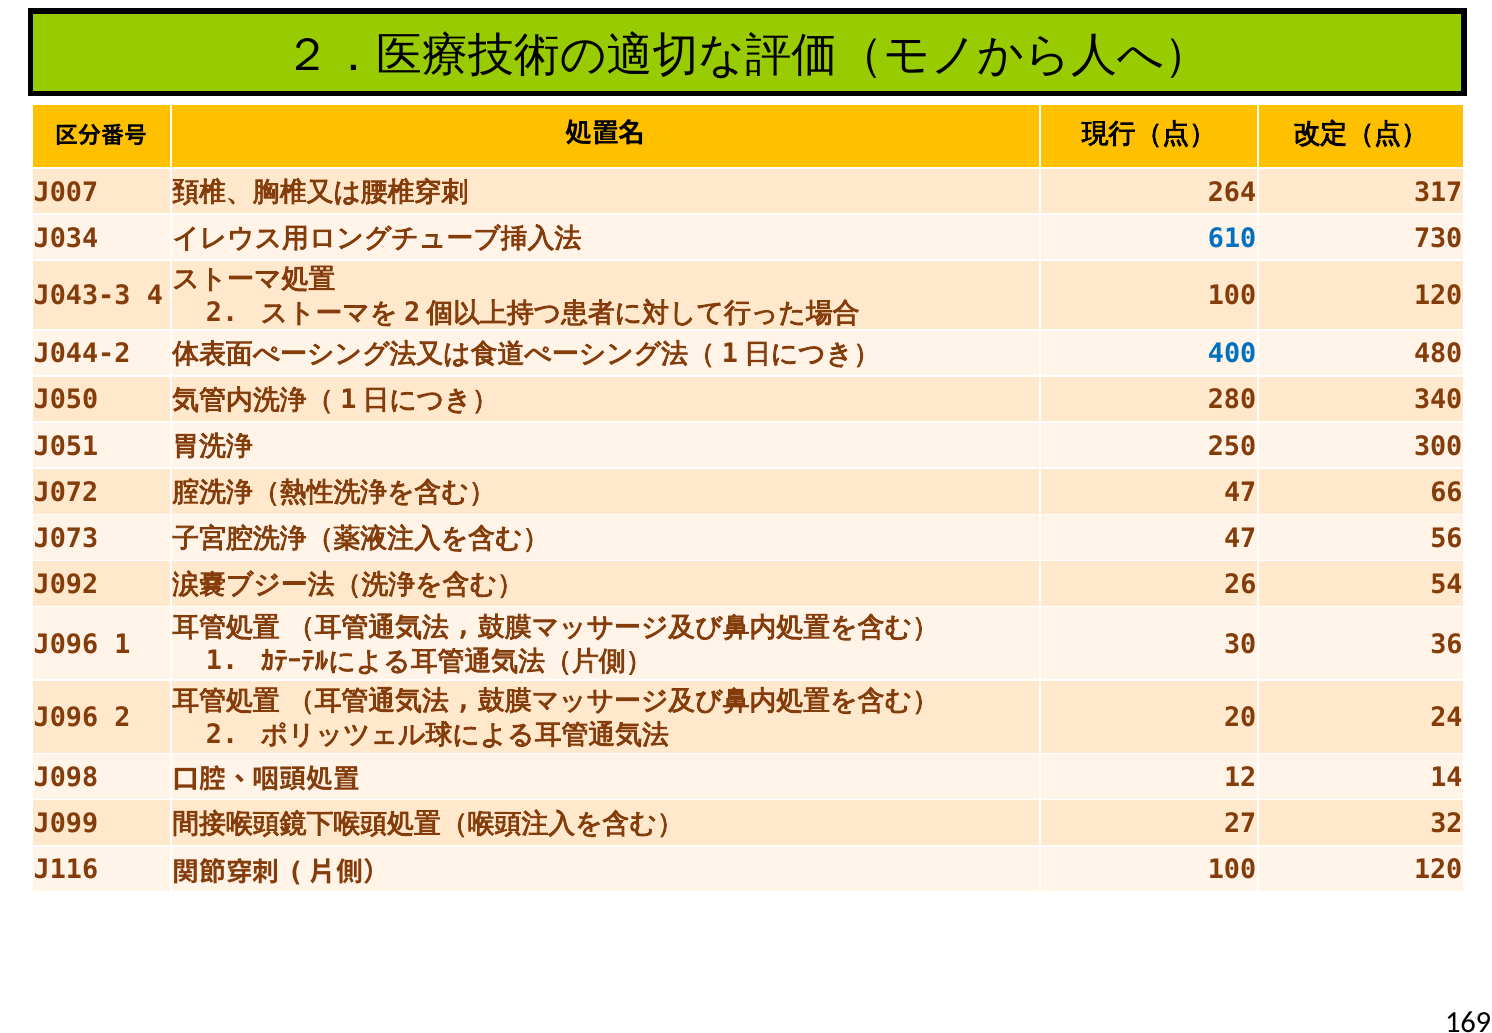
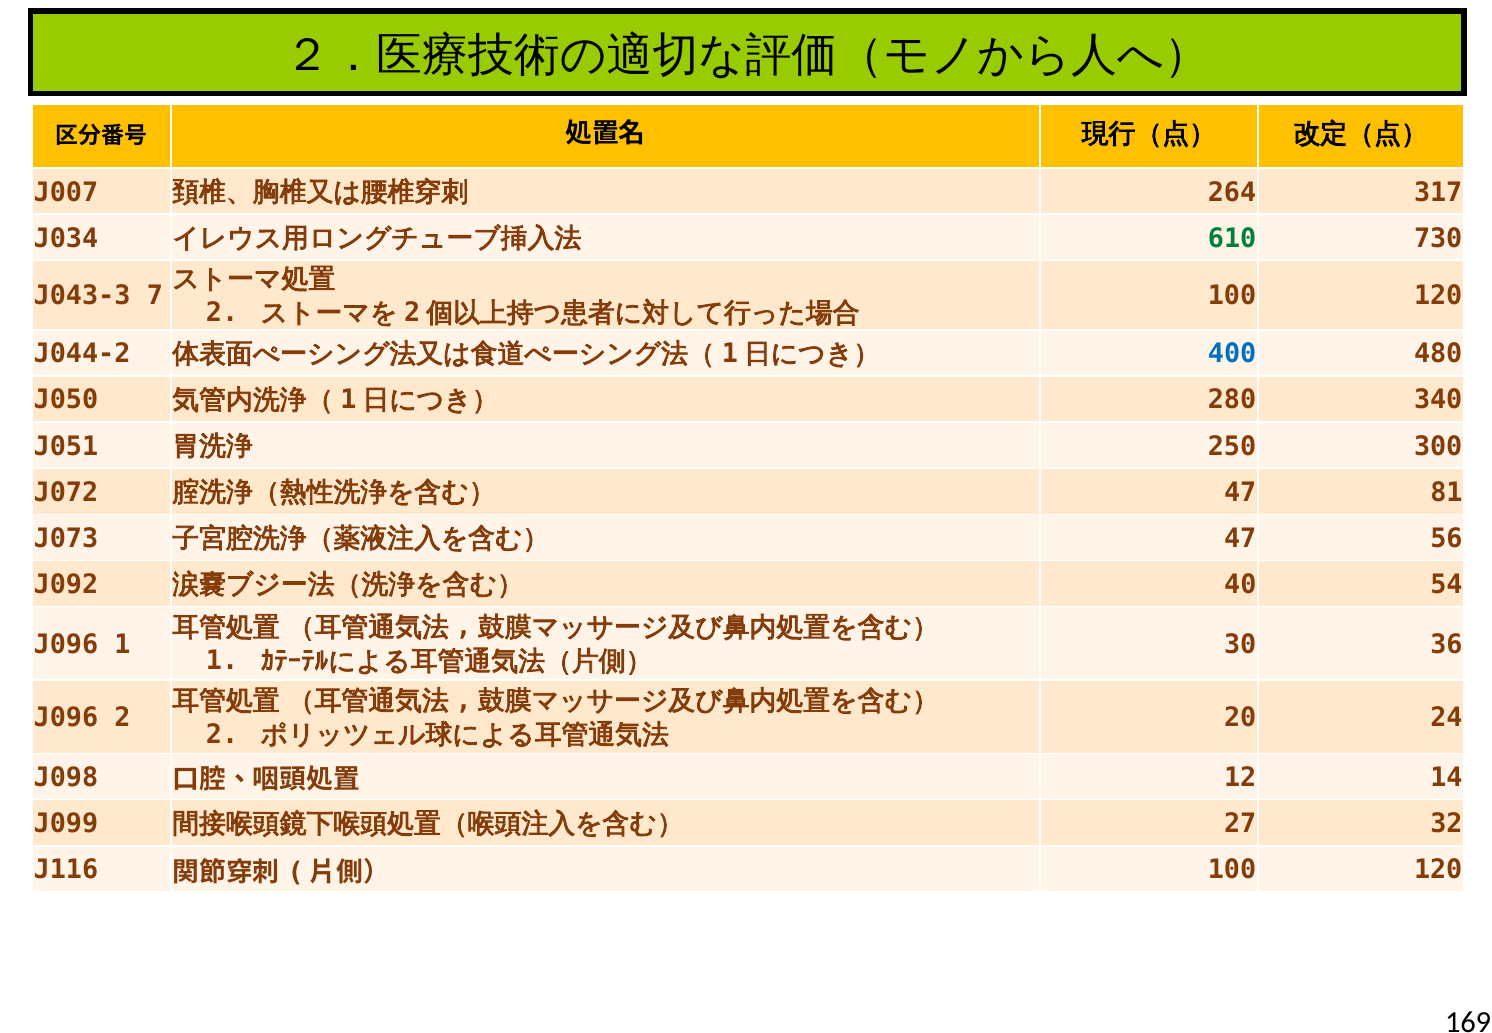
610 colour: blue -> green (1232, 238)
4: 4 -> 7 (155, 296)
66: 66 -> 81 (1446, 492)
26: 26 -> 40 (1240, 585)
